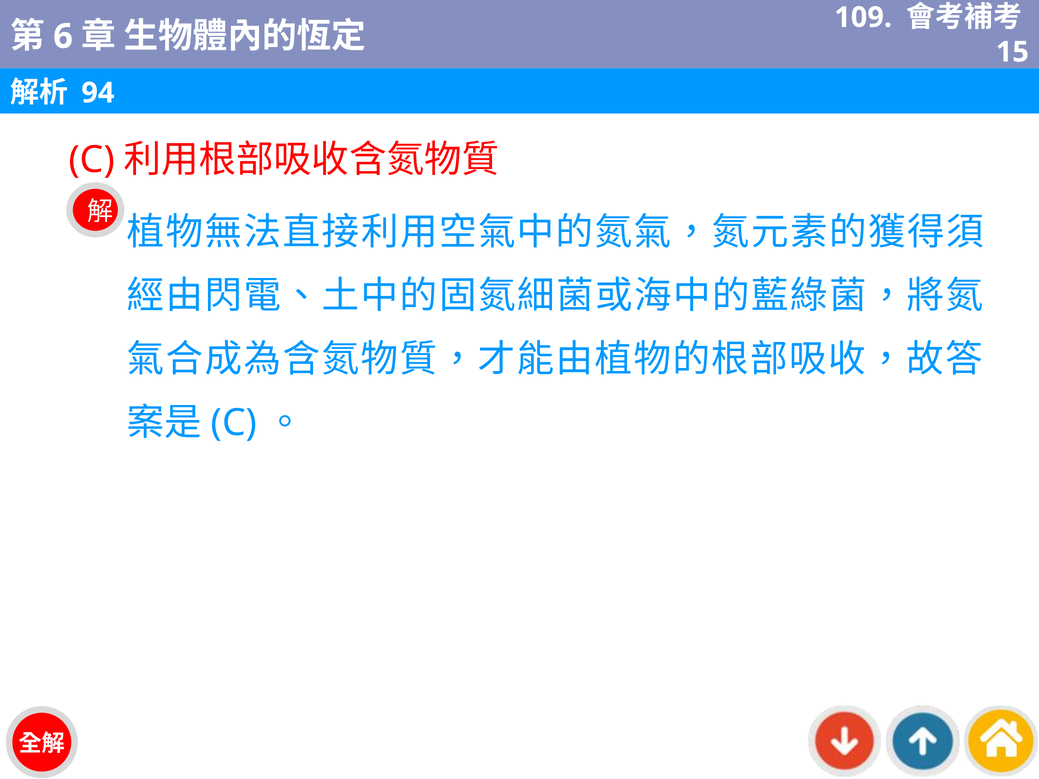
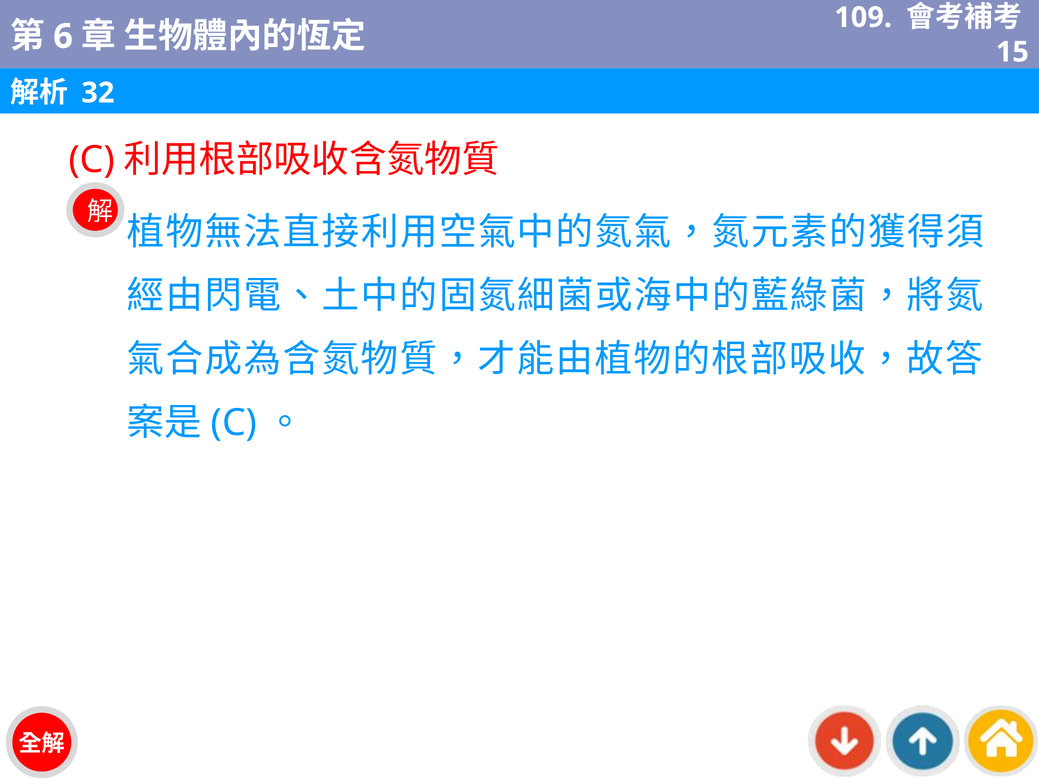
94: 94 -> 32 (98, 93)
